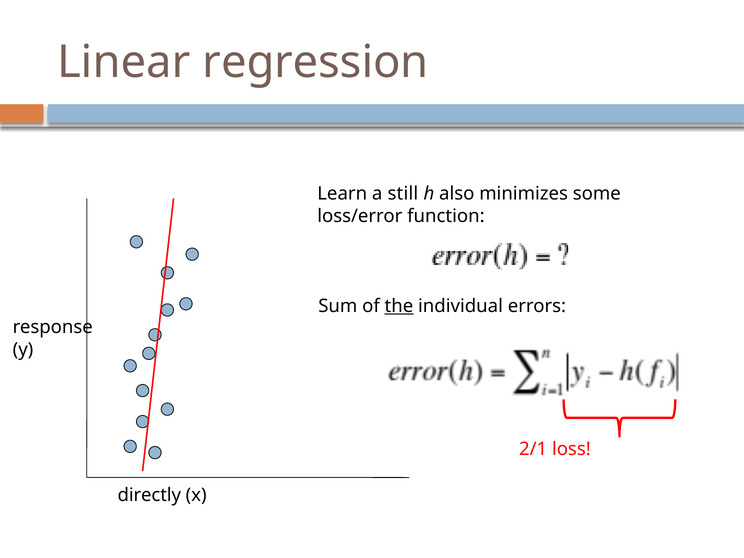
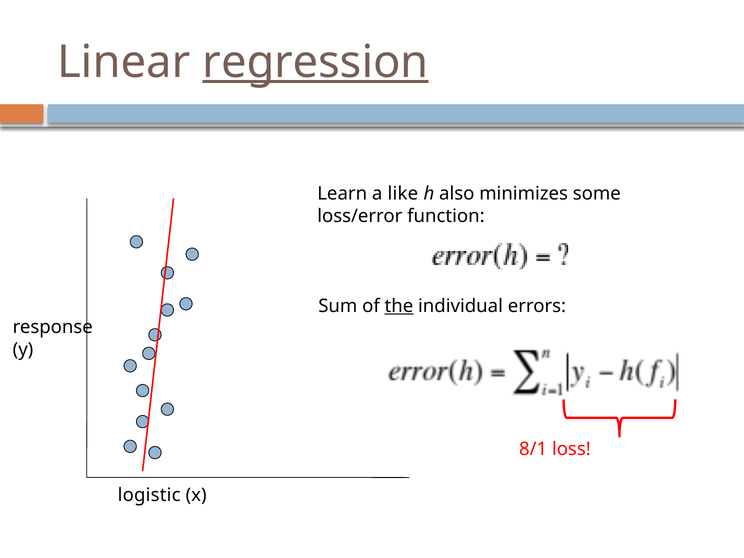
regression underline: none -> present (315, 62)
still: still -> like (403, 194)
2/1: 2/1 -> 8/1 (533, 449)
directly: directly -> logistic (149, 495)
